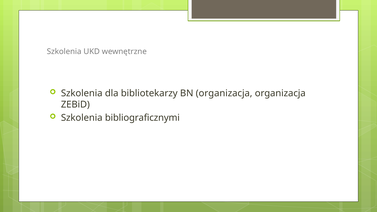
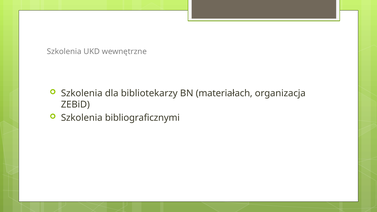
BN organizacja: organizacja -> materiałach (224, 93)
